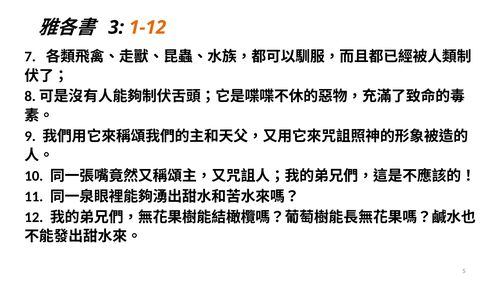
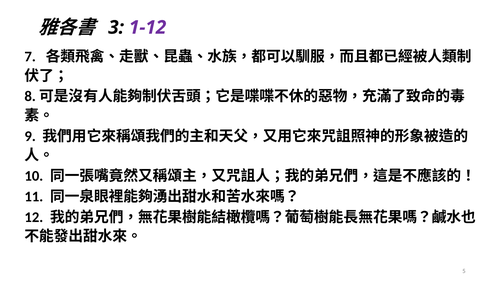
1-12 colour: orange -> purple (148, 27)
